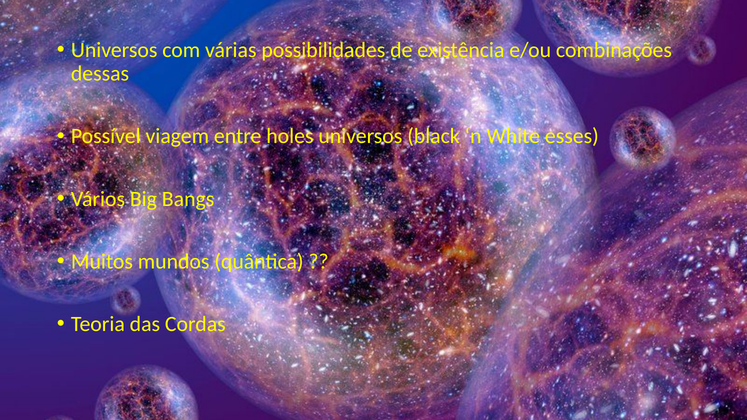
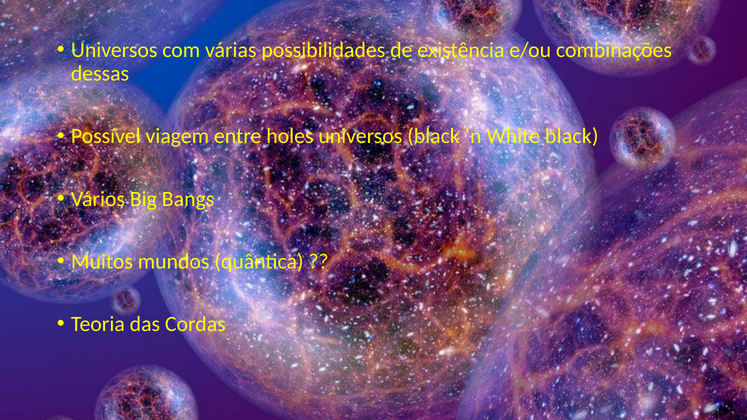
White esses: esses -> black (572, 136)
